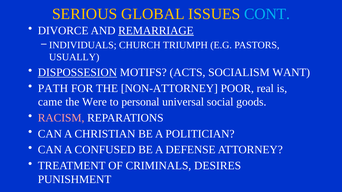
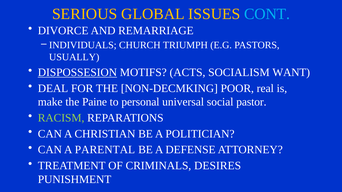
REMARRIAGE underline: present -> none (156, 31)
PATH: PATH -> DEAL (53, 88)
NON-ATTORNEY: NON-ATTORNEY -> NON-DECMKING (169, 88)
came: came -> make (50, 102)
Were: Were -> Paine (95, 102)
goods: goods -> pastor (251, 102)
RACISM colour: pink -> light green (61, 118)
CONFUSED: CONFUSED -> PARENTAL (105, 150)
